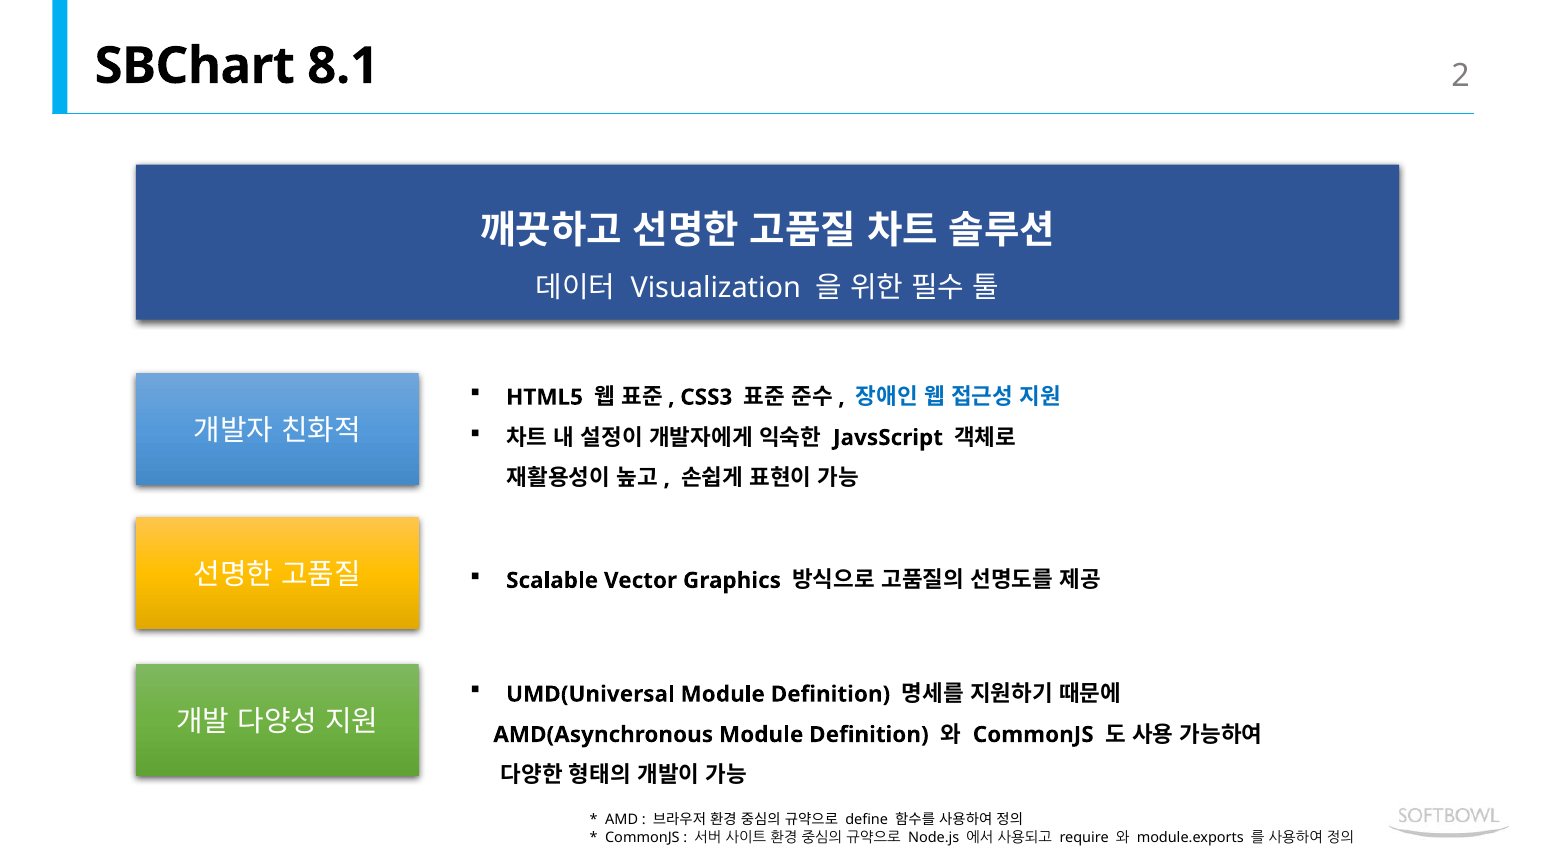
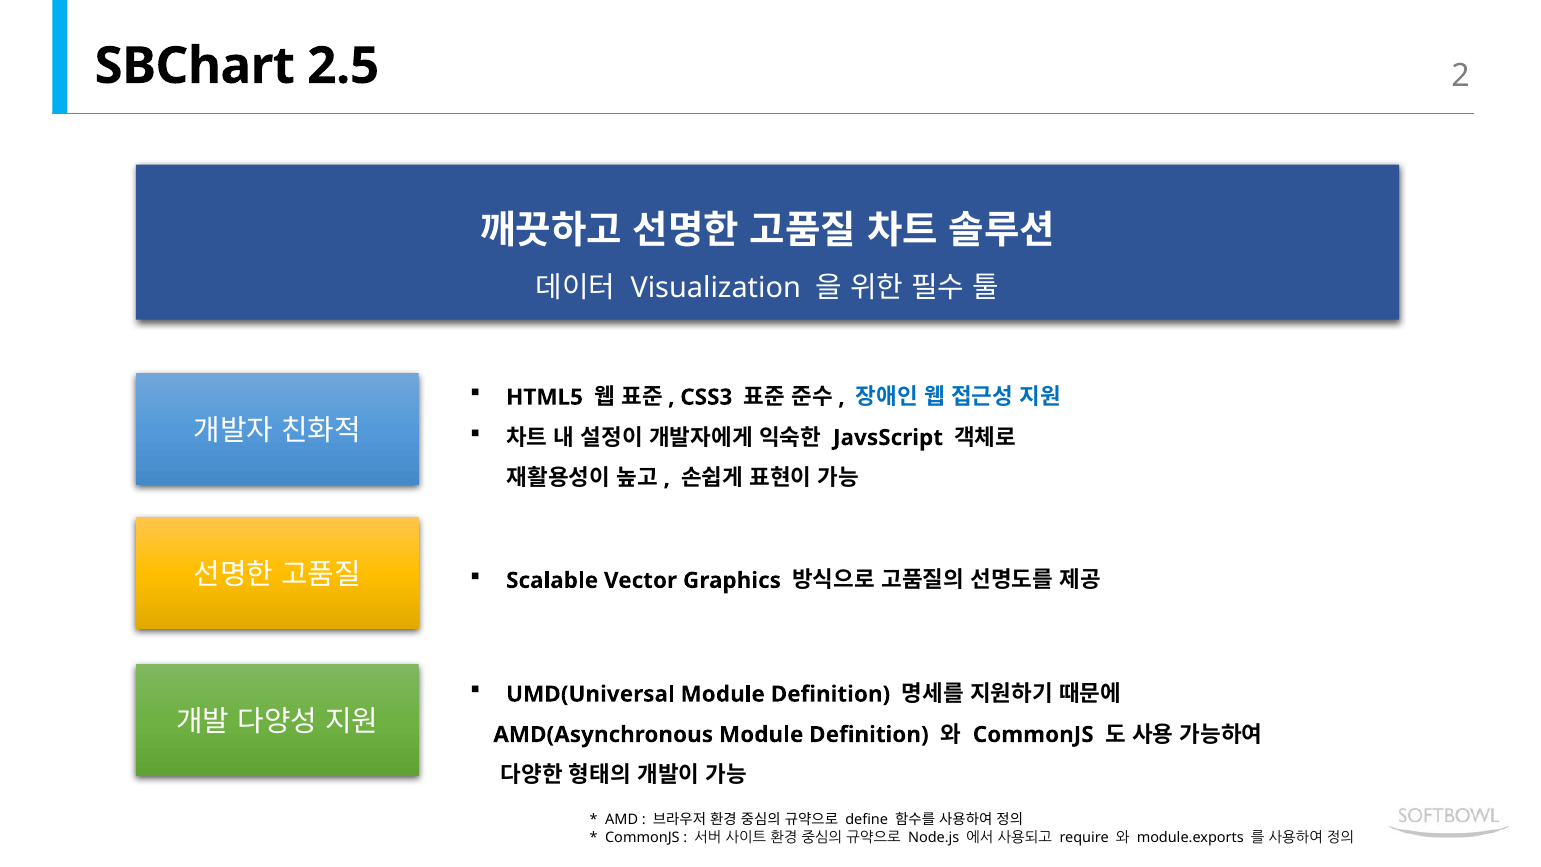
8.1: 8.1 -> 2.5 (343, 66)
